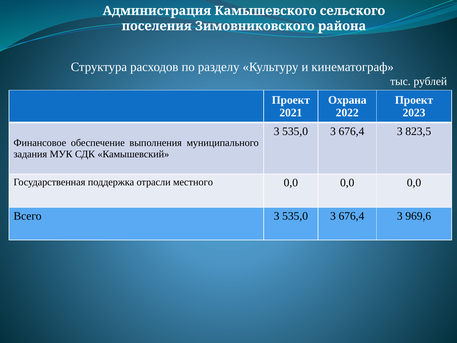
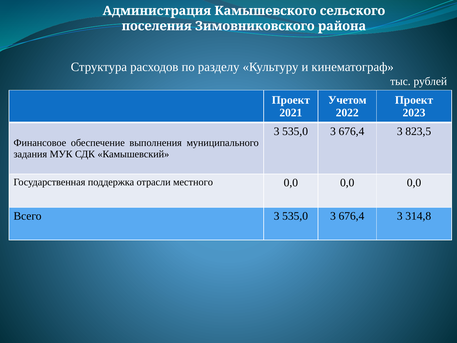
Охрана: Охрана -> Учетом (347, 100)
969,6: 969,6 -> 314,8 (418, 216)
